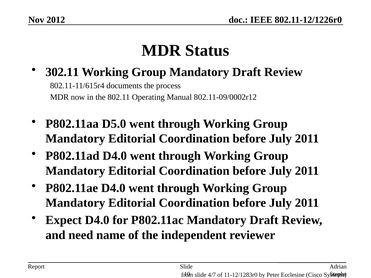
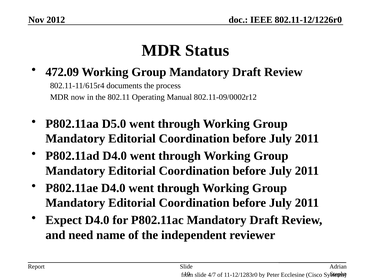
302.11: 302.11 -> 472.09 (62, 72)
